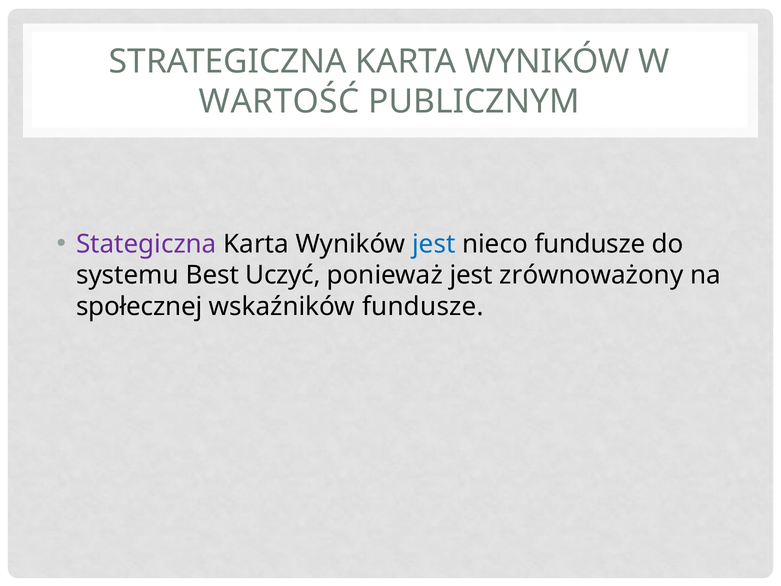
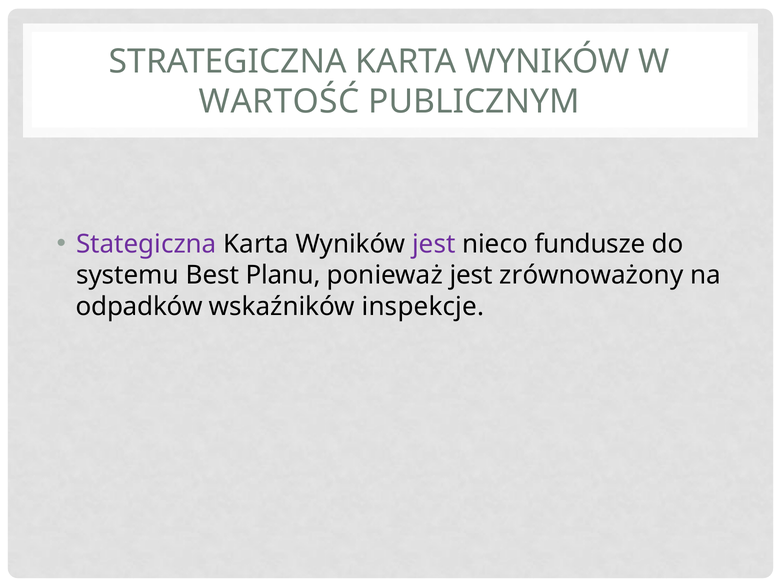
jest colour: blue -> purple (434, 244)
Uczyć: Uczyć -> Planu (283, 275)
społecznej: społecznej -> odpadków (139, 306)
wskaźników fundusze: fundusze -> inspekcje (423, 306)
